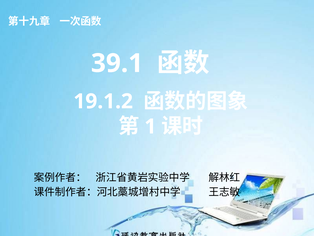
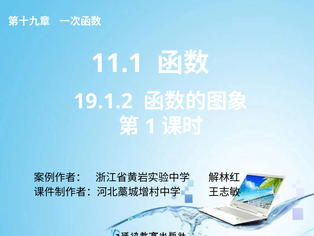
39.1: 39.1 -> 11.1 (117, 63)
